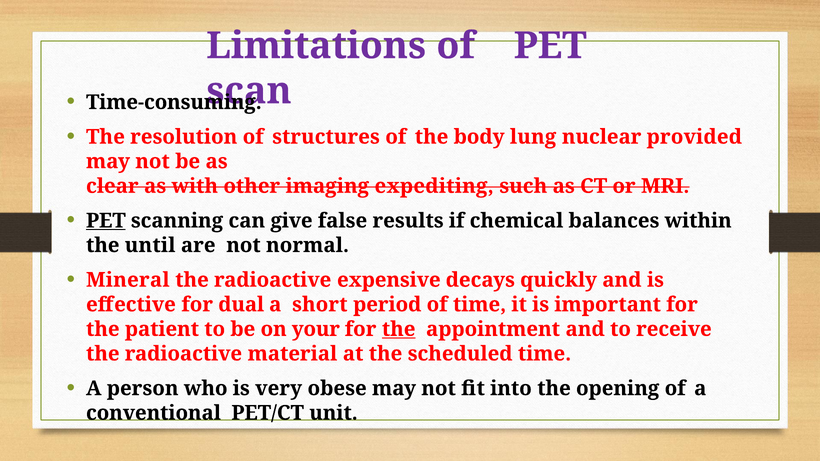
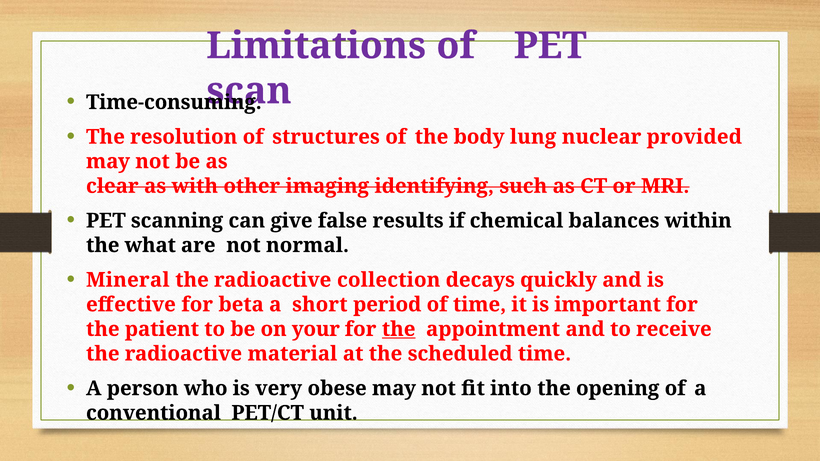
expediting: expediting -> identifying (434, 186)
PET underline: present -> none (106, 221)
until: until -> what (150, 245)
expensive: expensive -> collection (389, 280)
dual: dual -> beta (241, 305)
